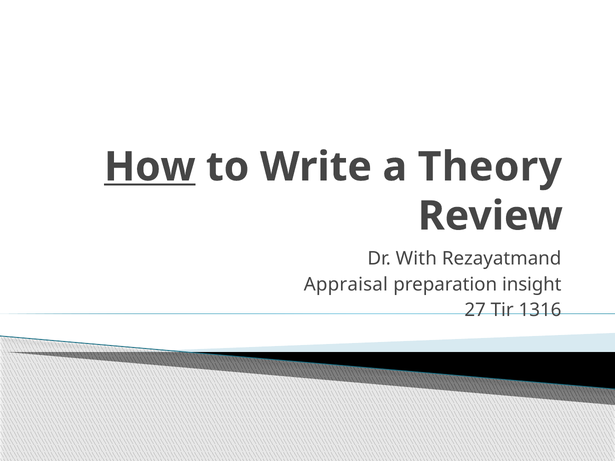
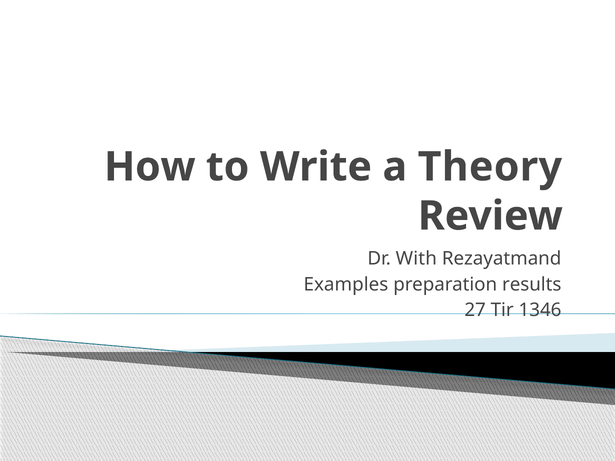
How underline: present -> none (150, 167)
Appraisal: Appraisal -> Examples (346, 284)
insight: insight -> results (532, 284)
1316: 1316 -> 1346 (540, 310)
